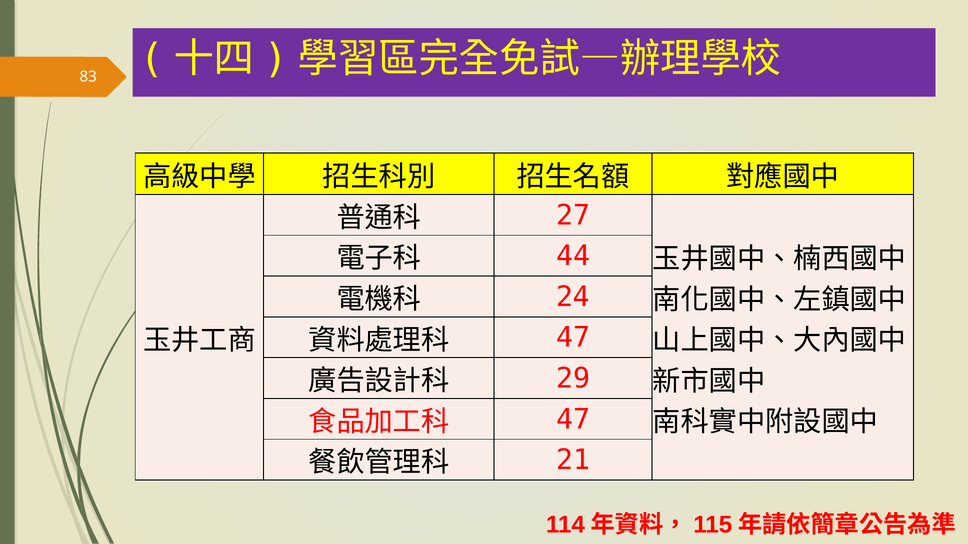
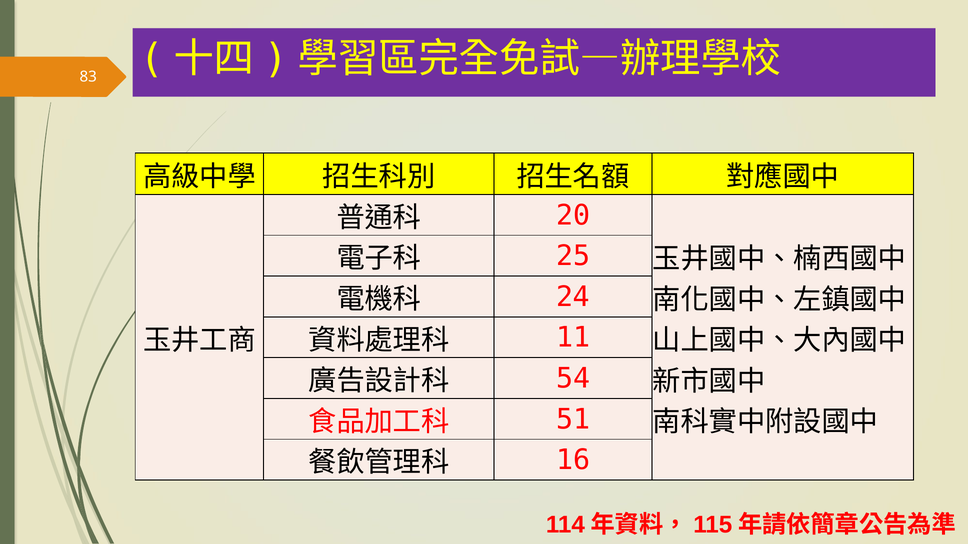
27: 27 -> 20 (573, 216)
44: 44 -> 25 (573, 256)
47: 47 -> 11 (573, 338)
29: 29 -> 54 (573, 379)
47: 47 -> 51 (573, 420)
21: 21 -> 16 (573, 460)
